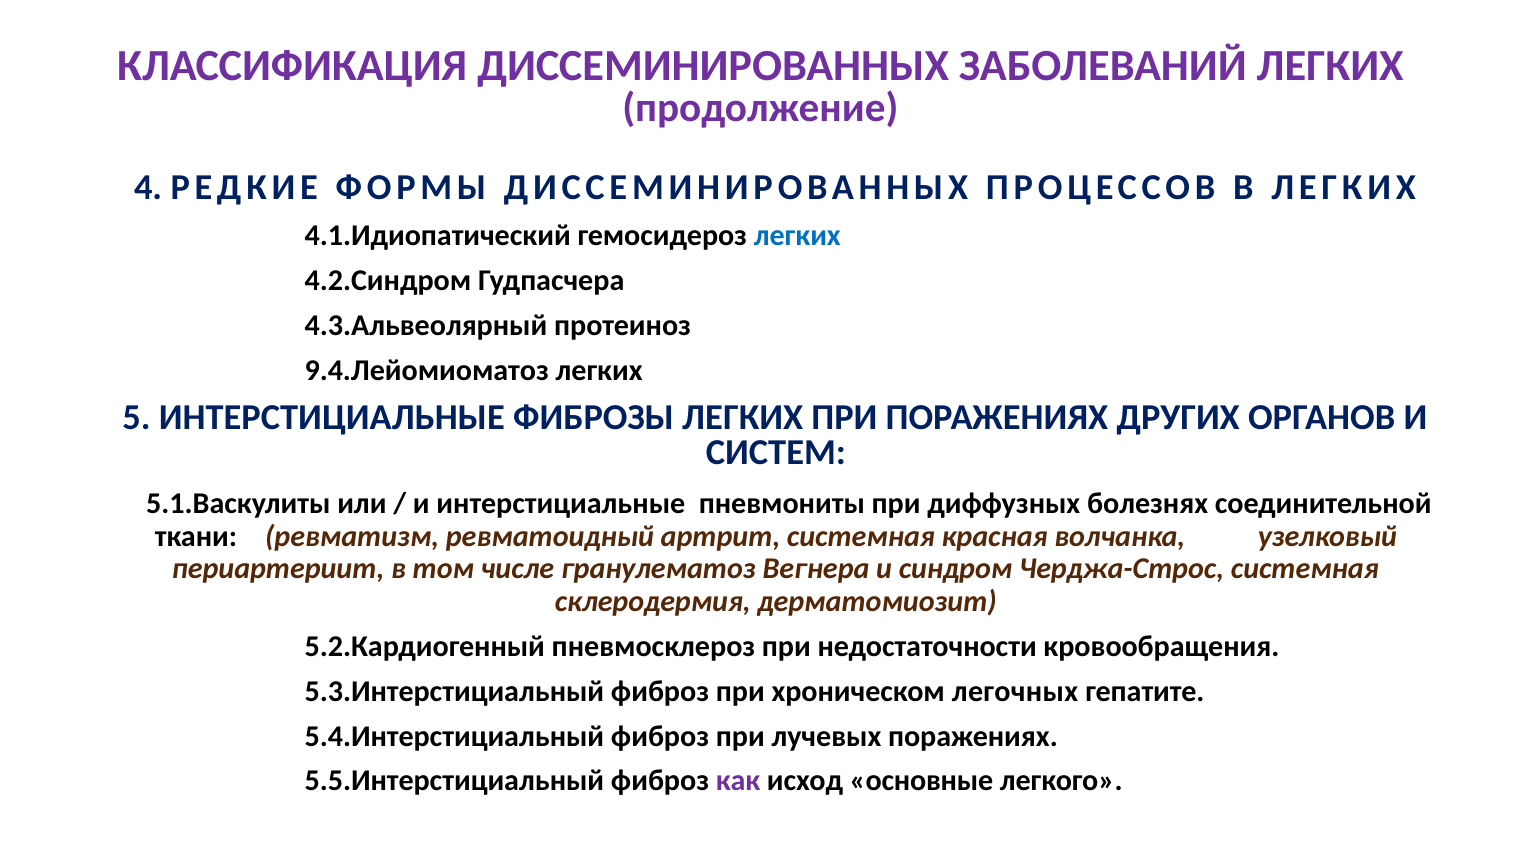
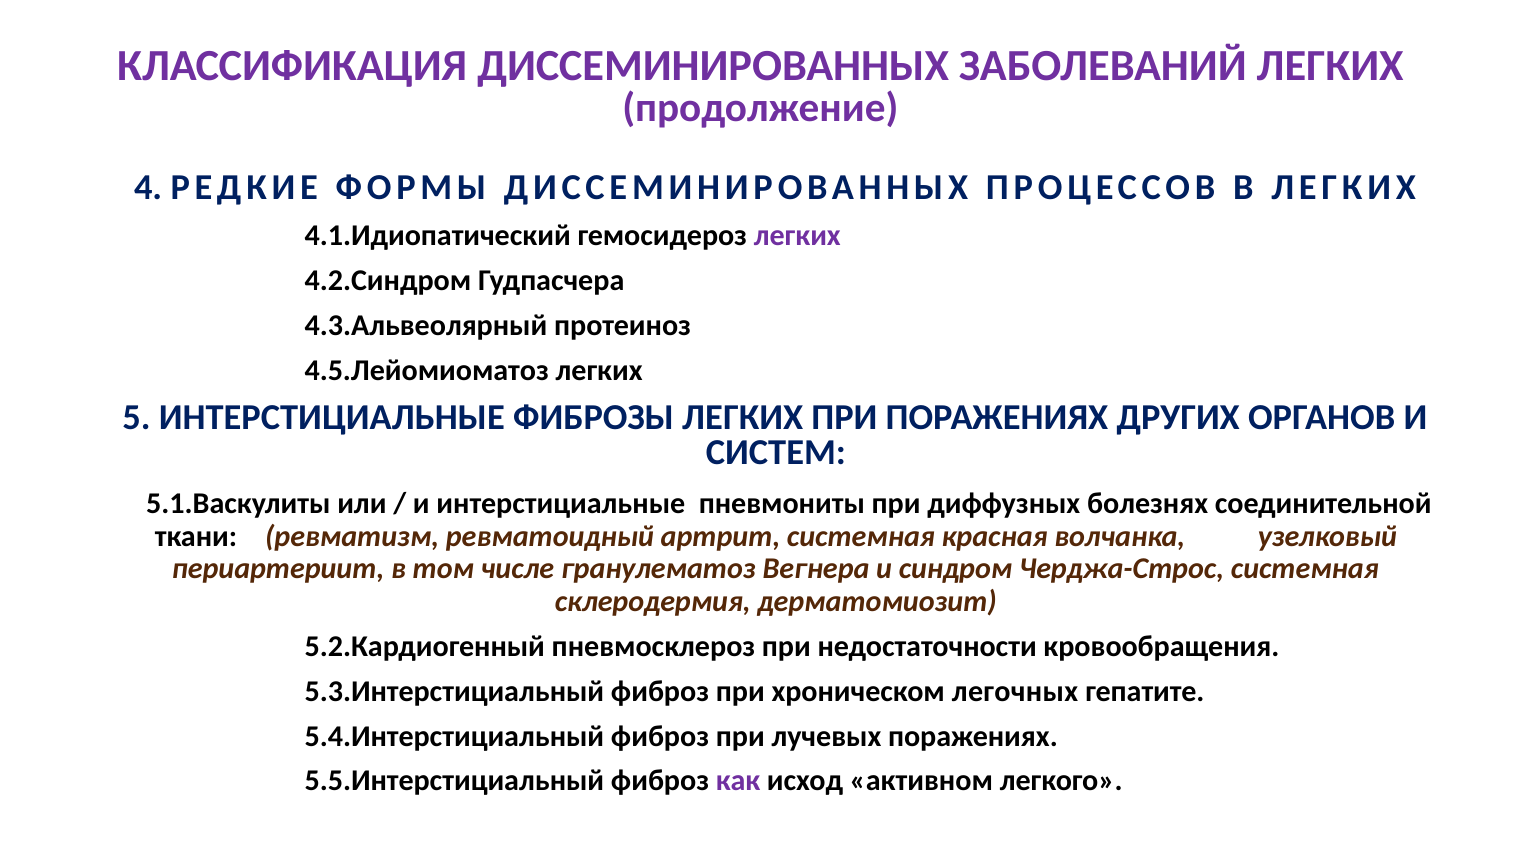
легких colour: blue -> purple (797, 236)
9.4.Лейомиоматоз: 9.4.Лейомиоматоз -> 4.5.Лейомиоматоз (427, 370)
основные: основные -> активном (921, 781)
